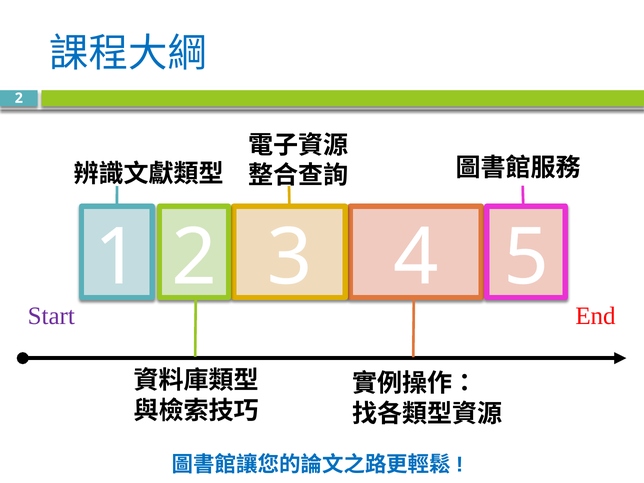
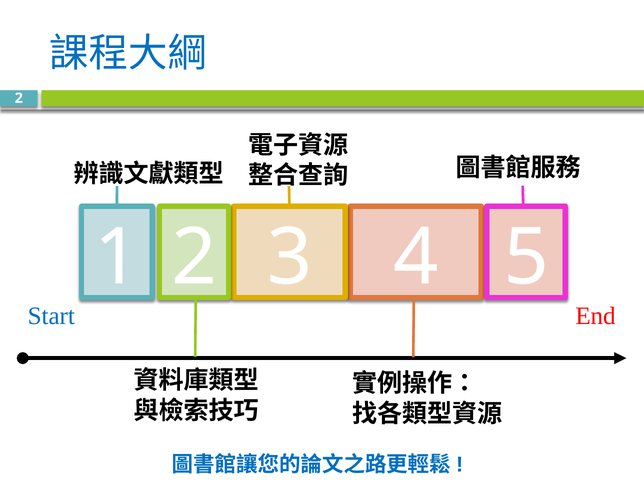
Start colour: purple -> blue (51, 316)
